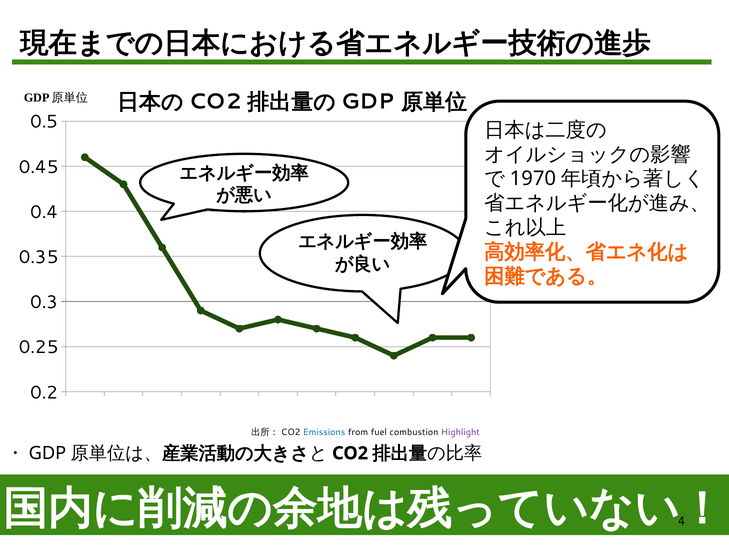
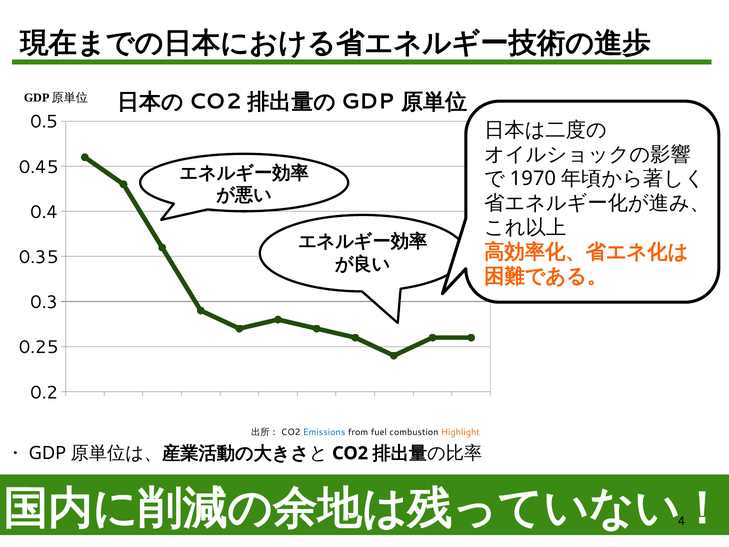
Highlight colour: purple -> orange (460, 432)
